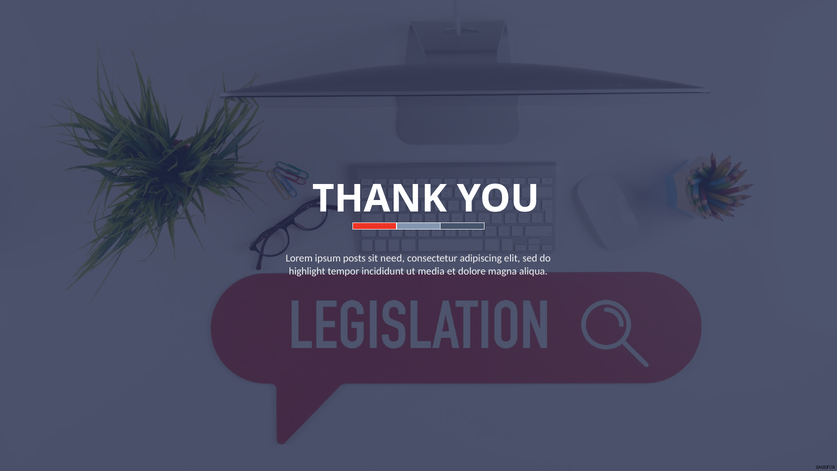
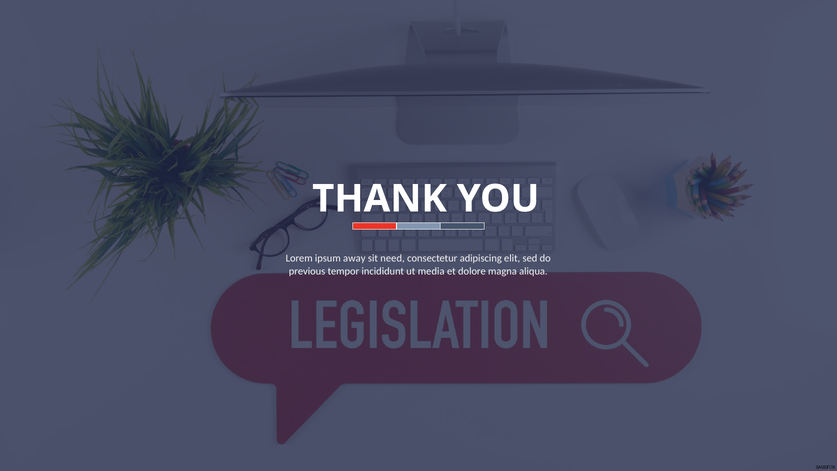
posts: posts -> away (354, 258)
highlight: highlight -> previous (307, 271)
